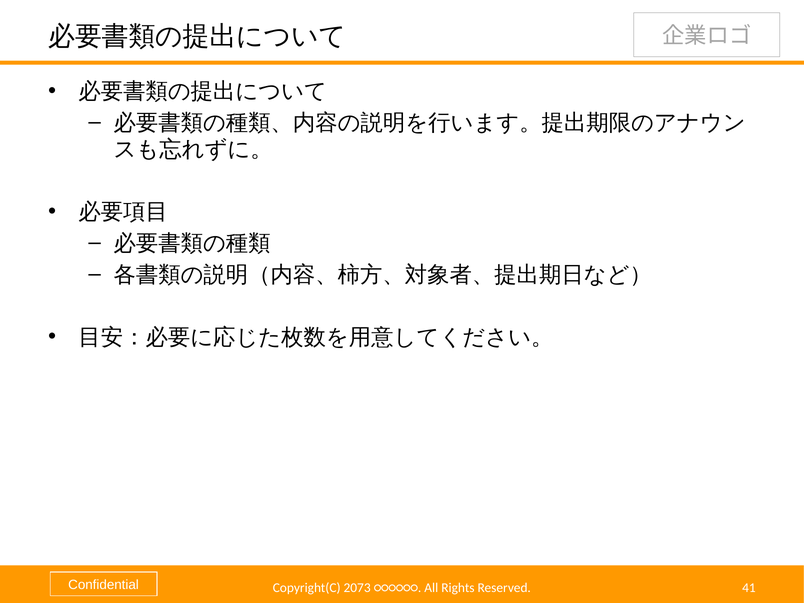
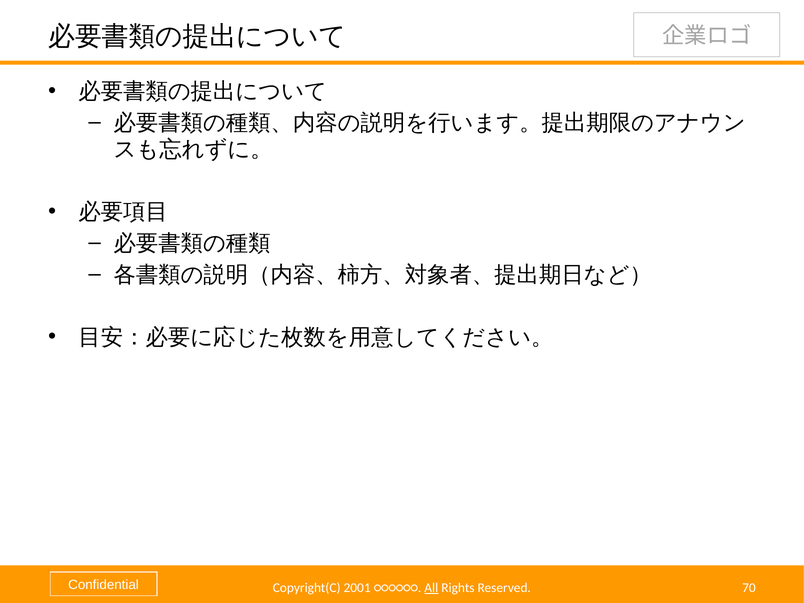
2073: 2073 -> 2001 (357, 588)
All underline: none -> present (431, 588)
41: 41 -> 70 (749, 588)
